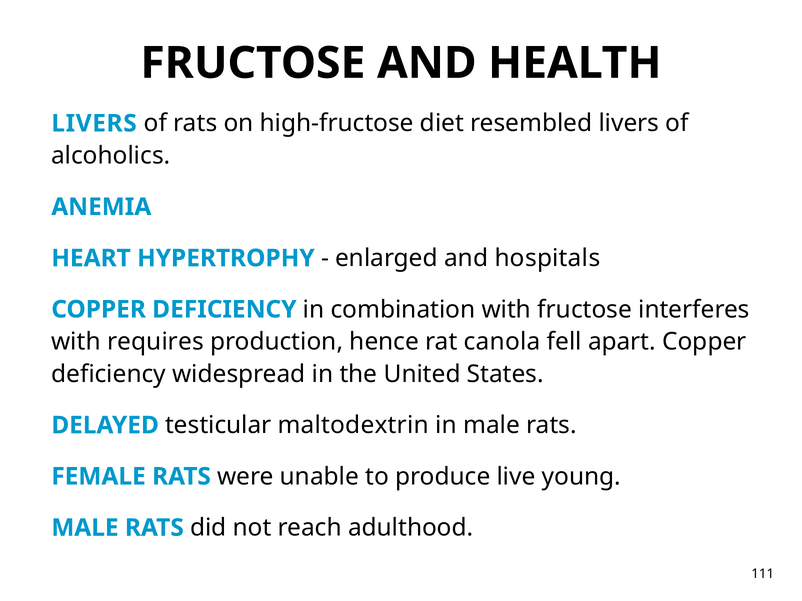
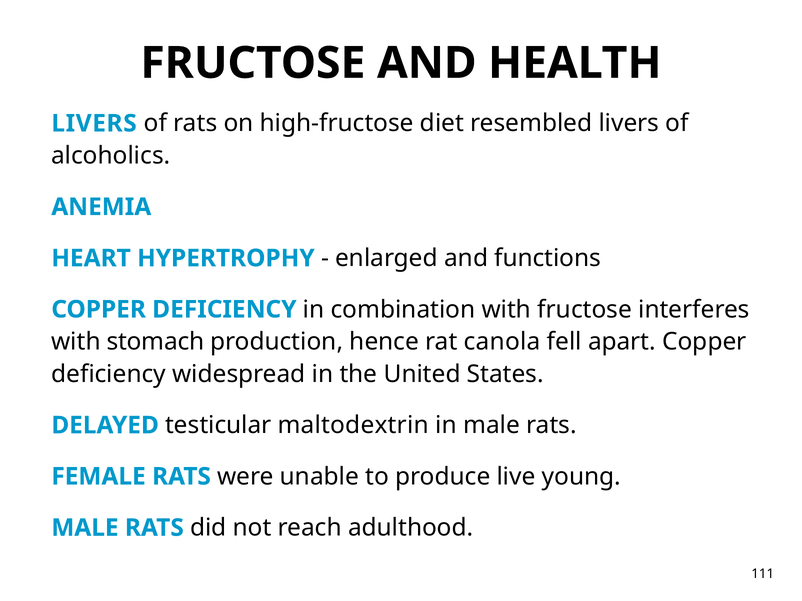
hospitals: hospitals -> functions (548, 258)
requires: requires -> stomach (156, 342)
